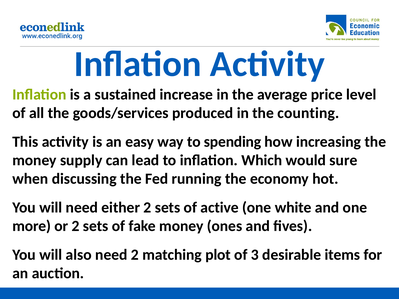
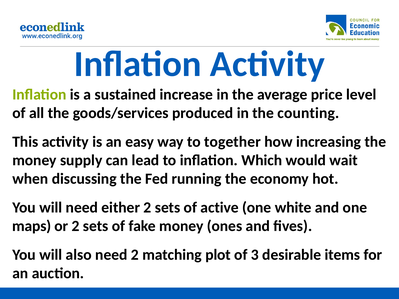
spending: spending -> together (232, 142)
sure: sure -> wait (344, 160)
more: more -> maps (32, 226)
